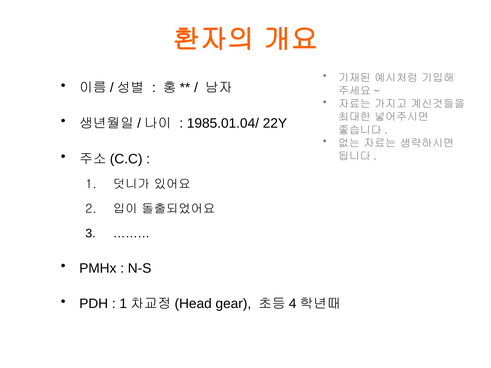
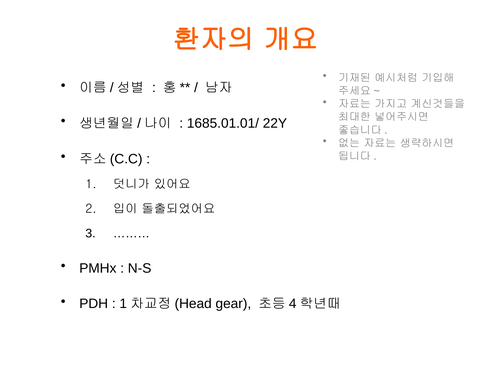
1985.01.04/: 1985.01.04/ -> 1685.01.01/ (223, 123)
